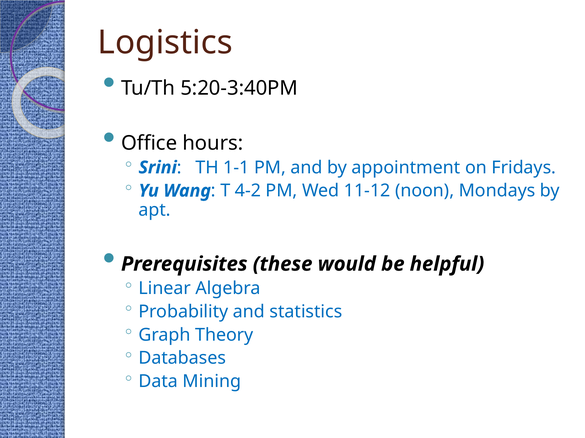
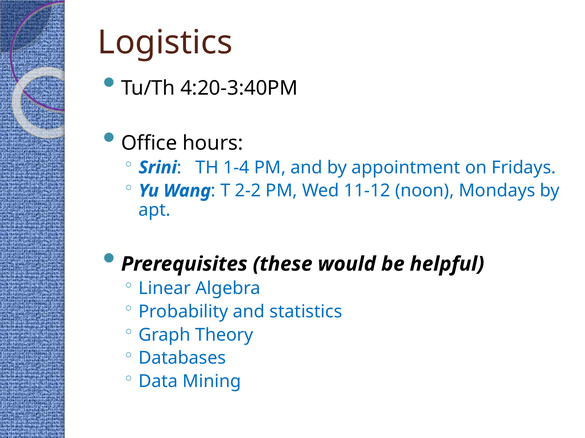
5:20-3:40PM: 5:20-3:40PM -> 4:20-3:40PM (239, 88)
1-1: 1-1 -> 1-4 (236, 168)
4-2: 4-2 -> 2-2 (248, 191)
